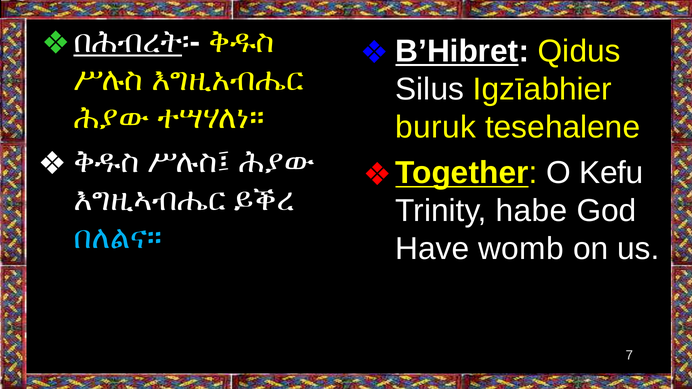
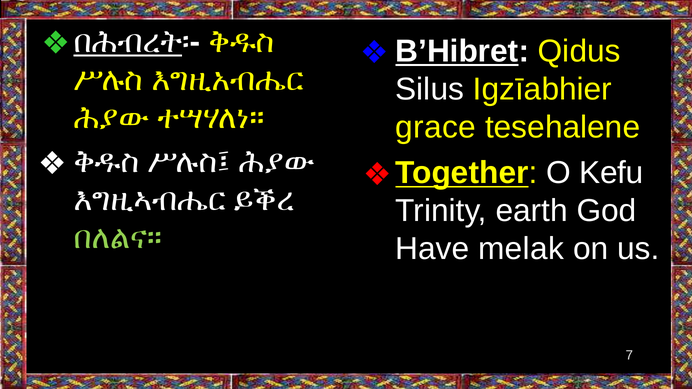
buruk: buruk -> grace (436, 127)
habe: habe -> earth (532, 211)
በለልና። colour: light blue -> light green (118, 238)
womb: womb -> melak (521, 249)
